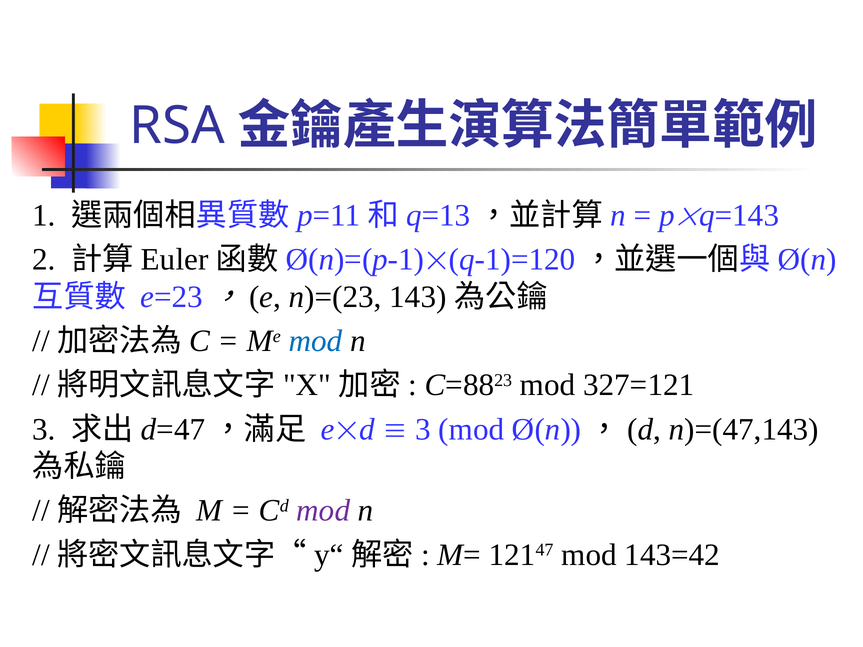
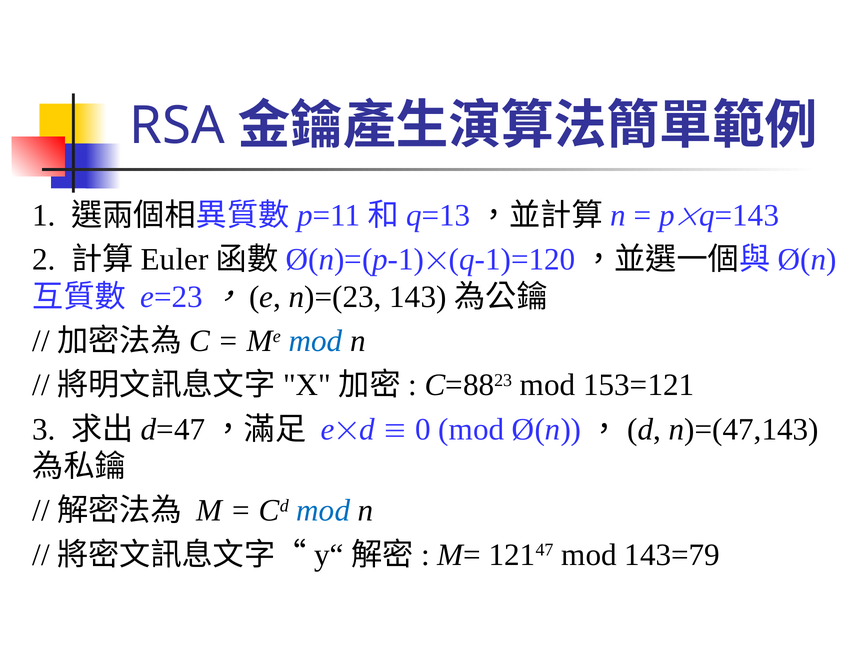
327=121: 327=121 -> 153=121 (639, 385)
3: 3 -> 0 (423, 429)
mod colour: purple -> blue (323, 511)
143=42: 143=42 -> 143=79 (672, 555)
